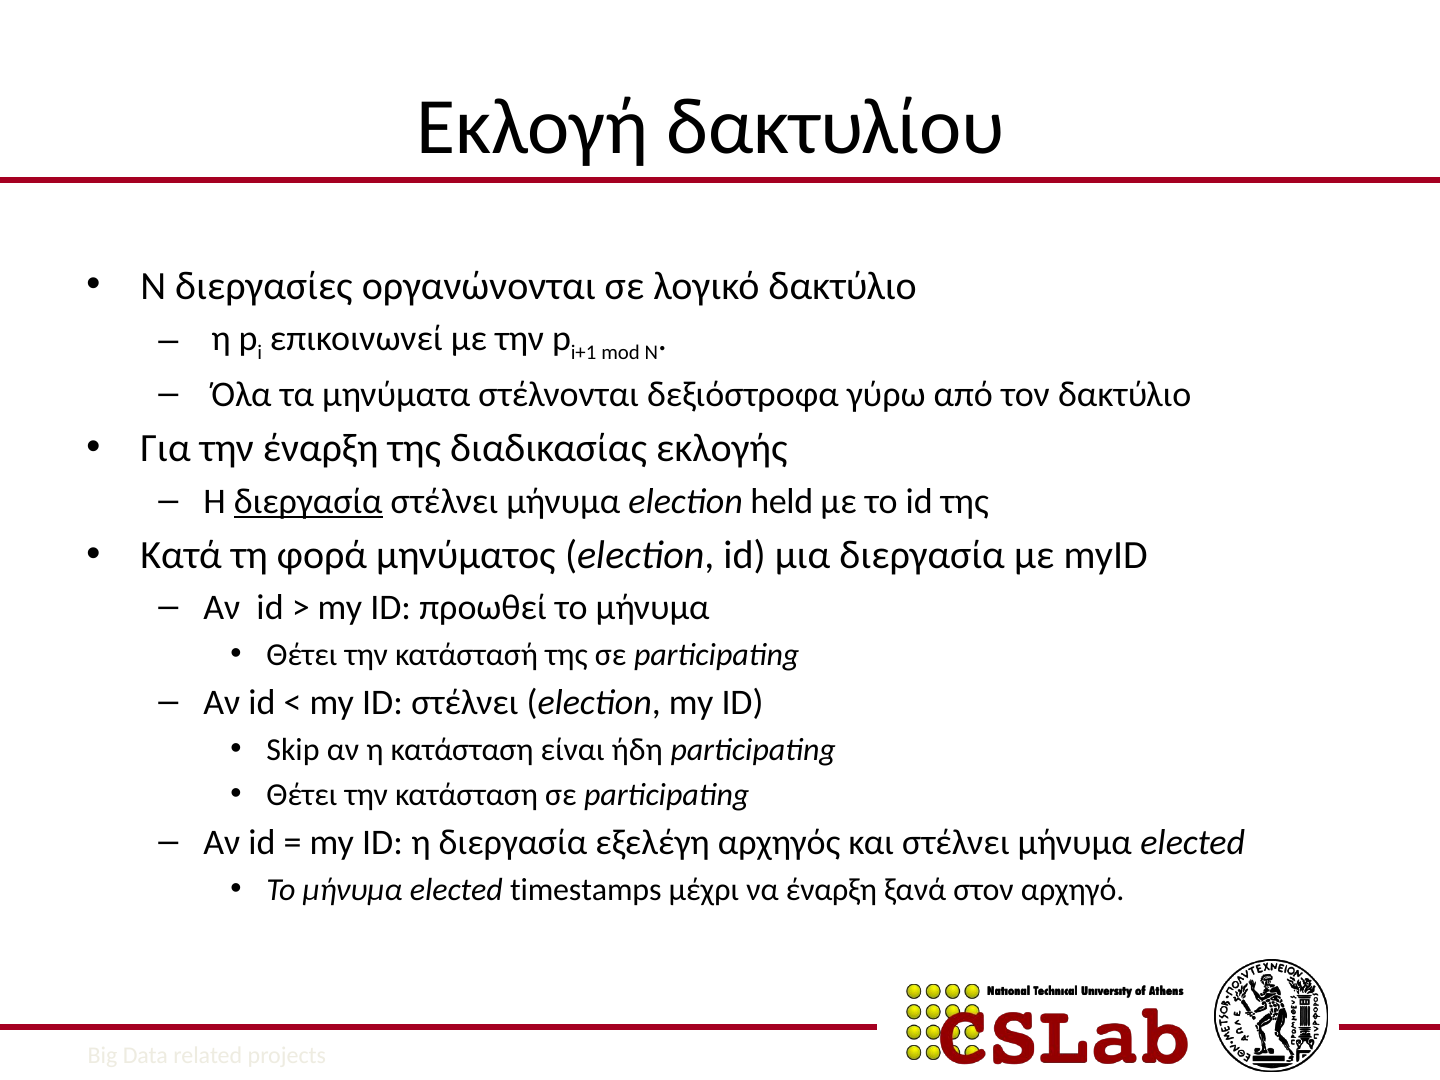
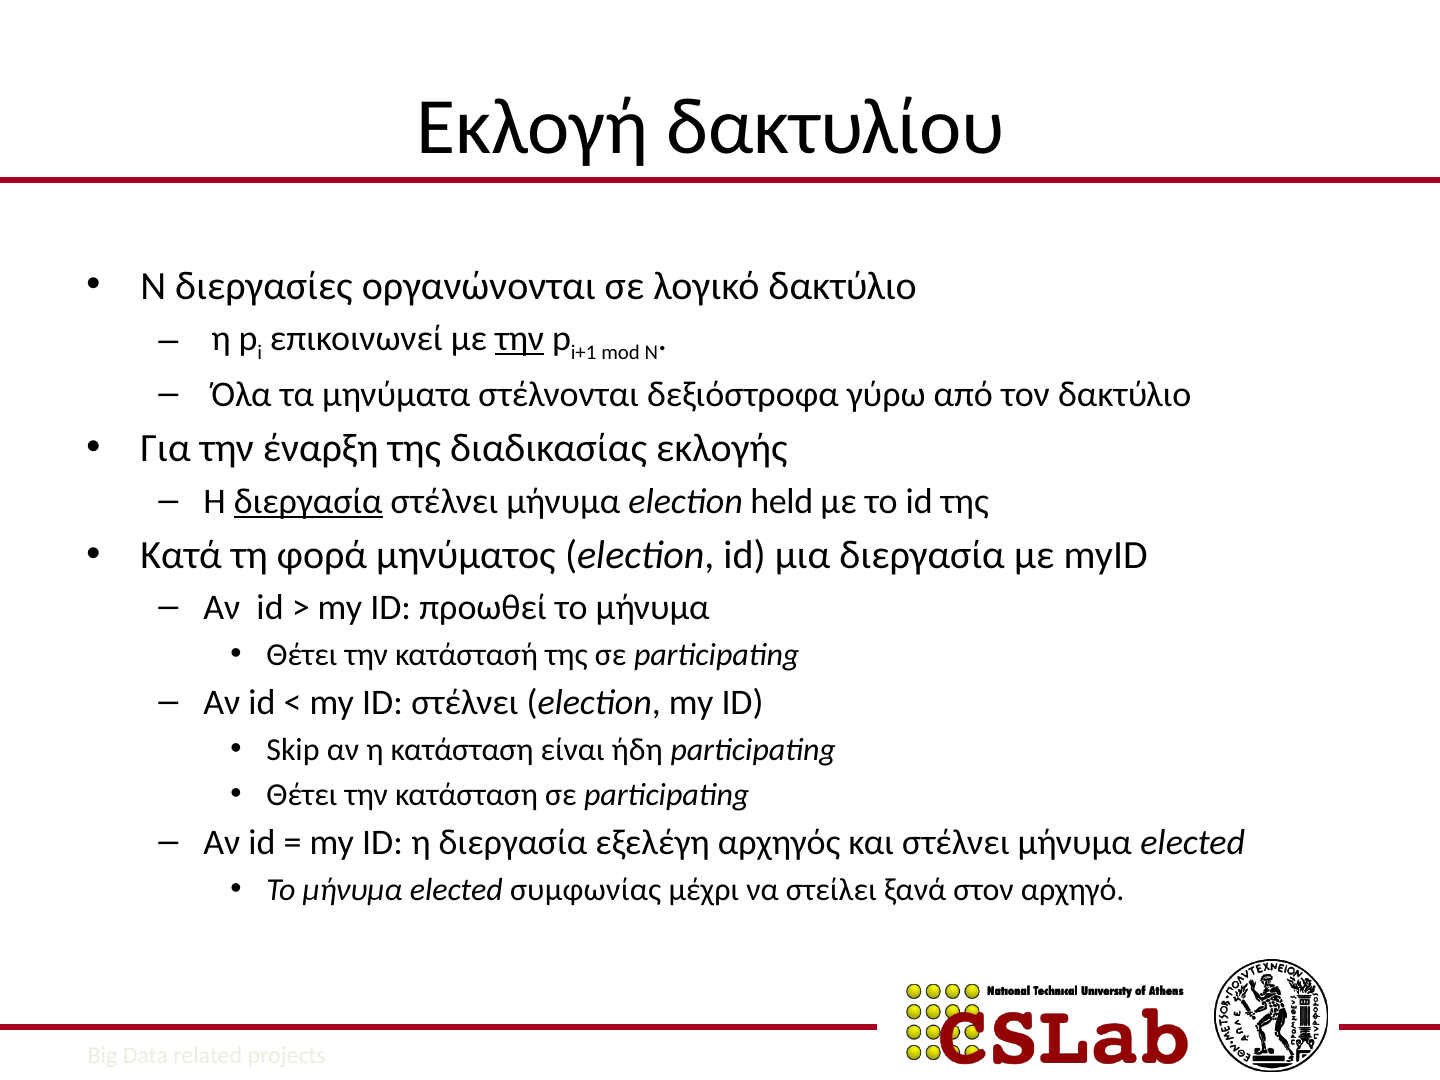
την underline: none -> present (520, 339)
timestamps: timestamps -> συμφωνίας (586, 890)
να έναρξη: έναρξη -> στείλει (831, 890)
